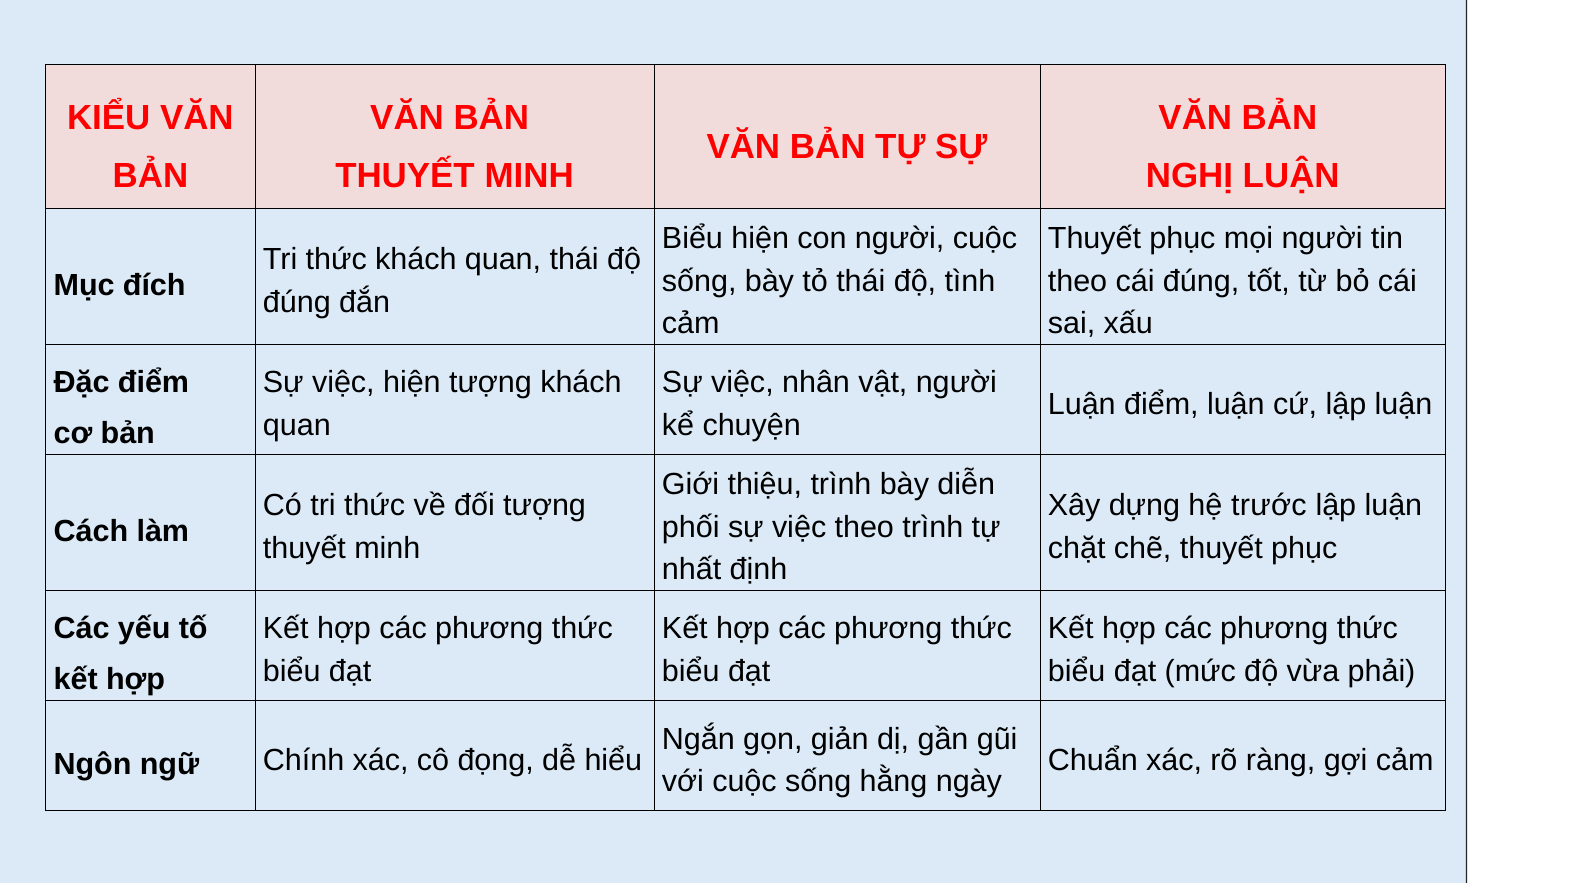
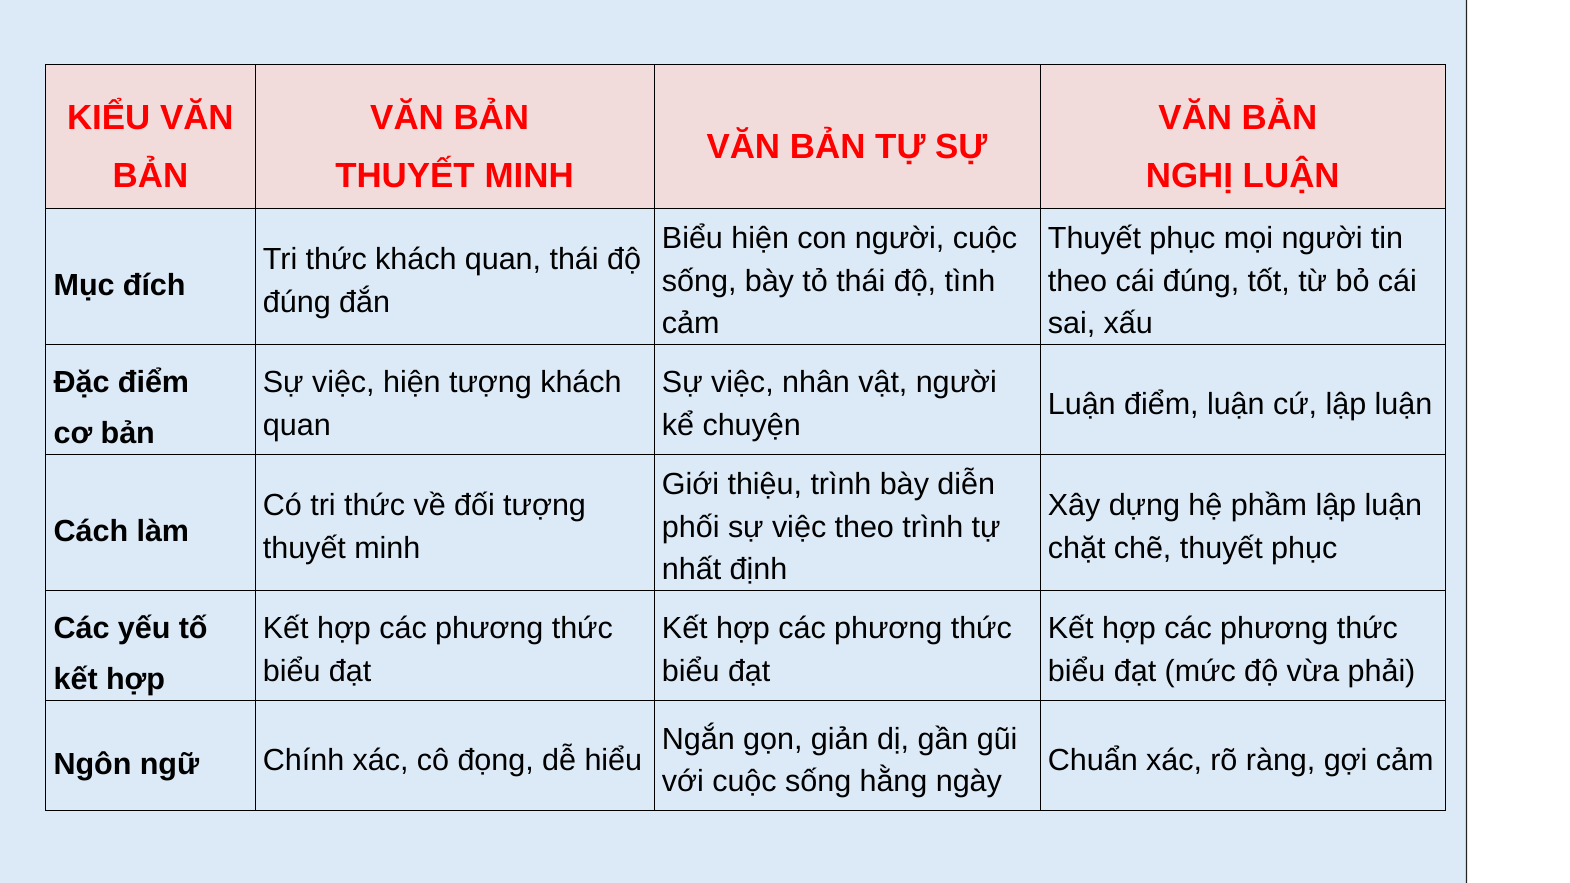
trước: trước -> phầm (1269, 506)
